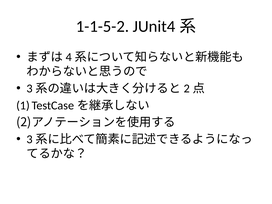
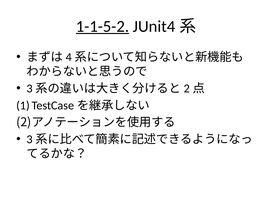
1-1-5-2 underline: none -> present (102, 26)
